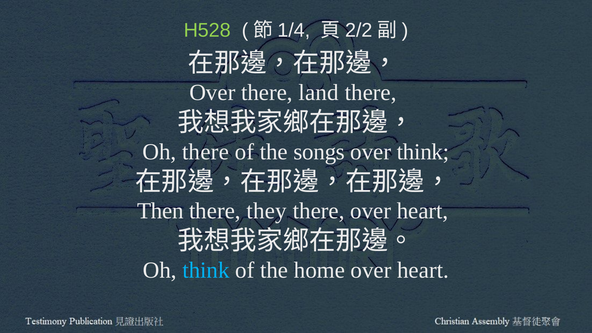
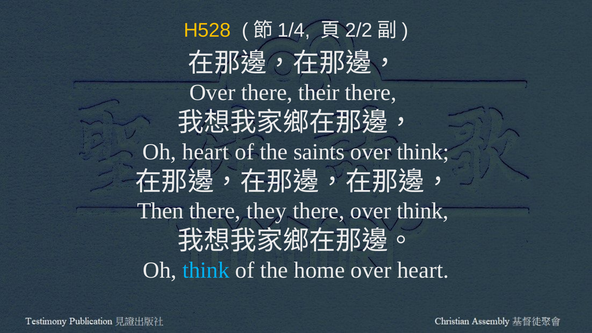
H528 colour: light green -> yellow (207, 30)
land: land -> their (319, 93)
Oh there: there -> heart (205, 152)
songs: songs -> saints (319, 152)
there over heart: heart -> think (423, 211)
